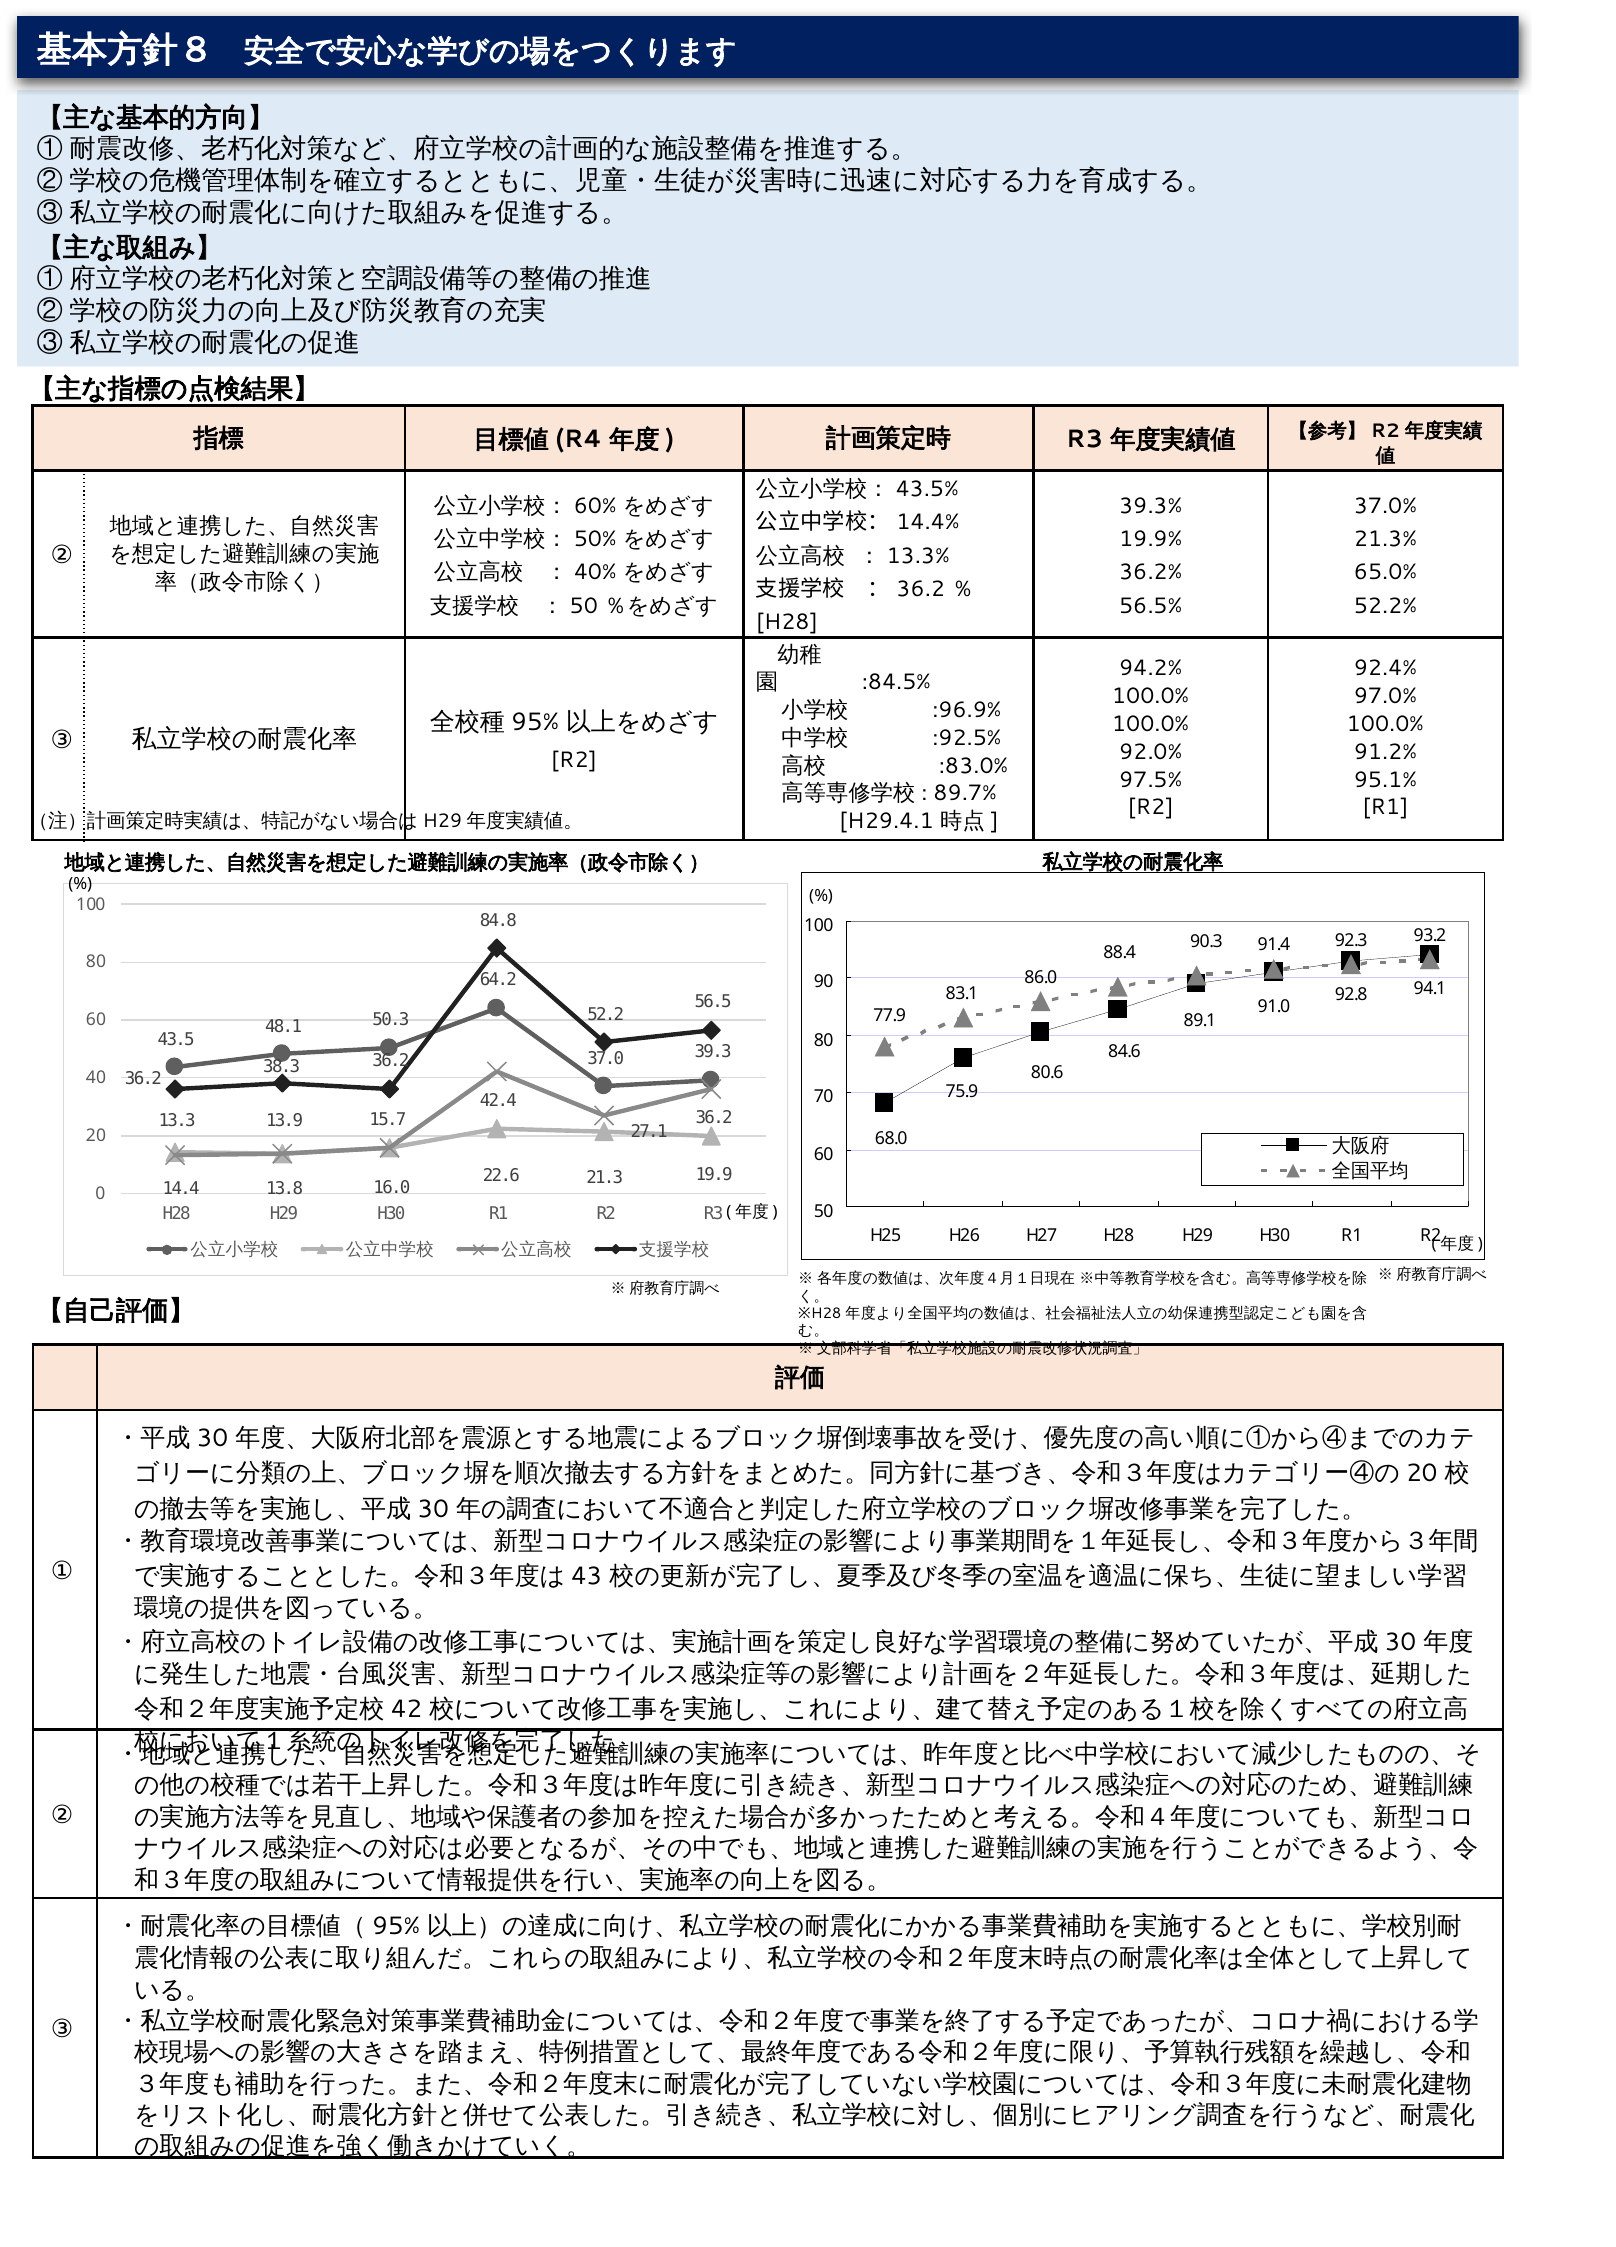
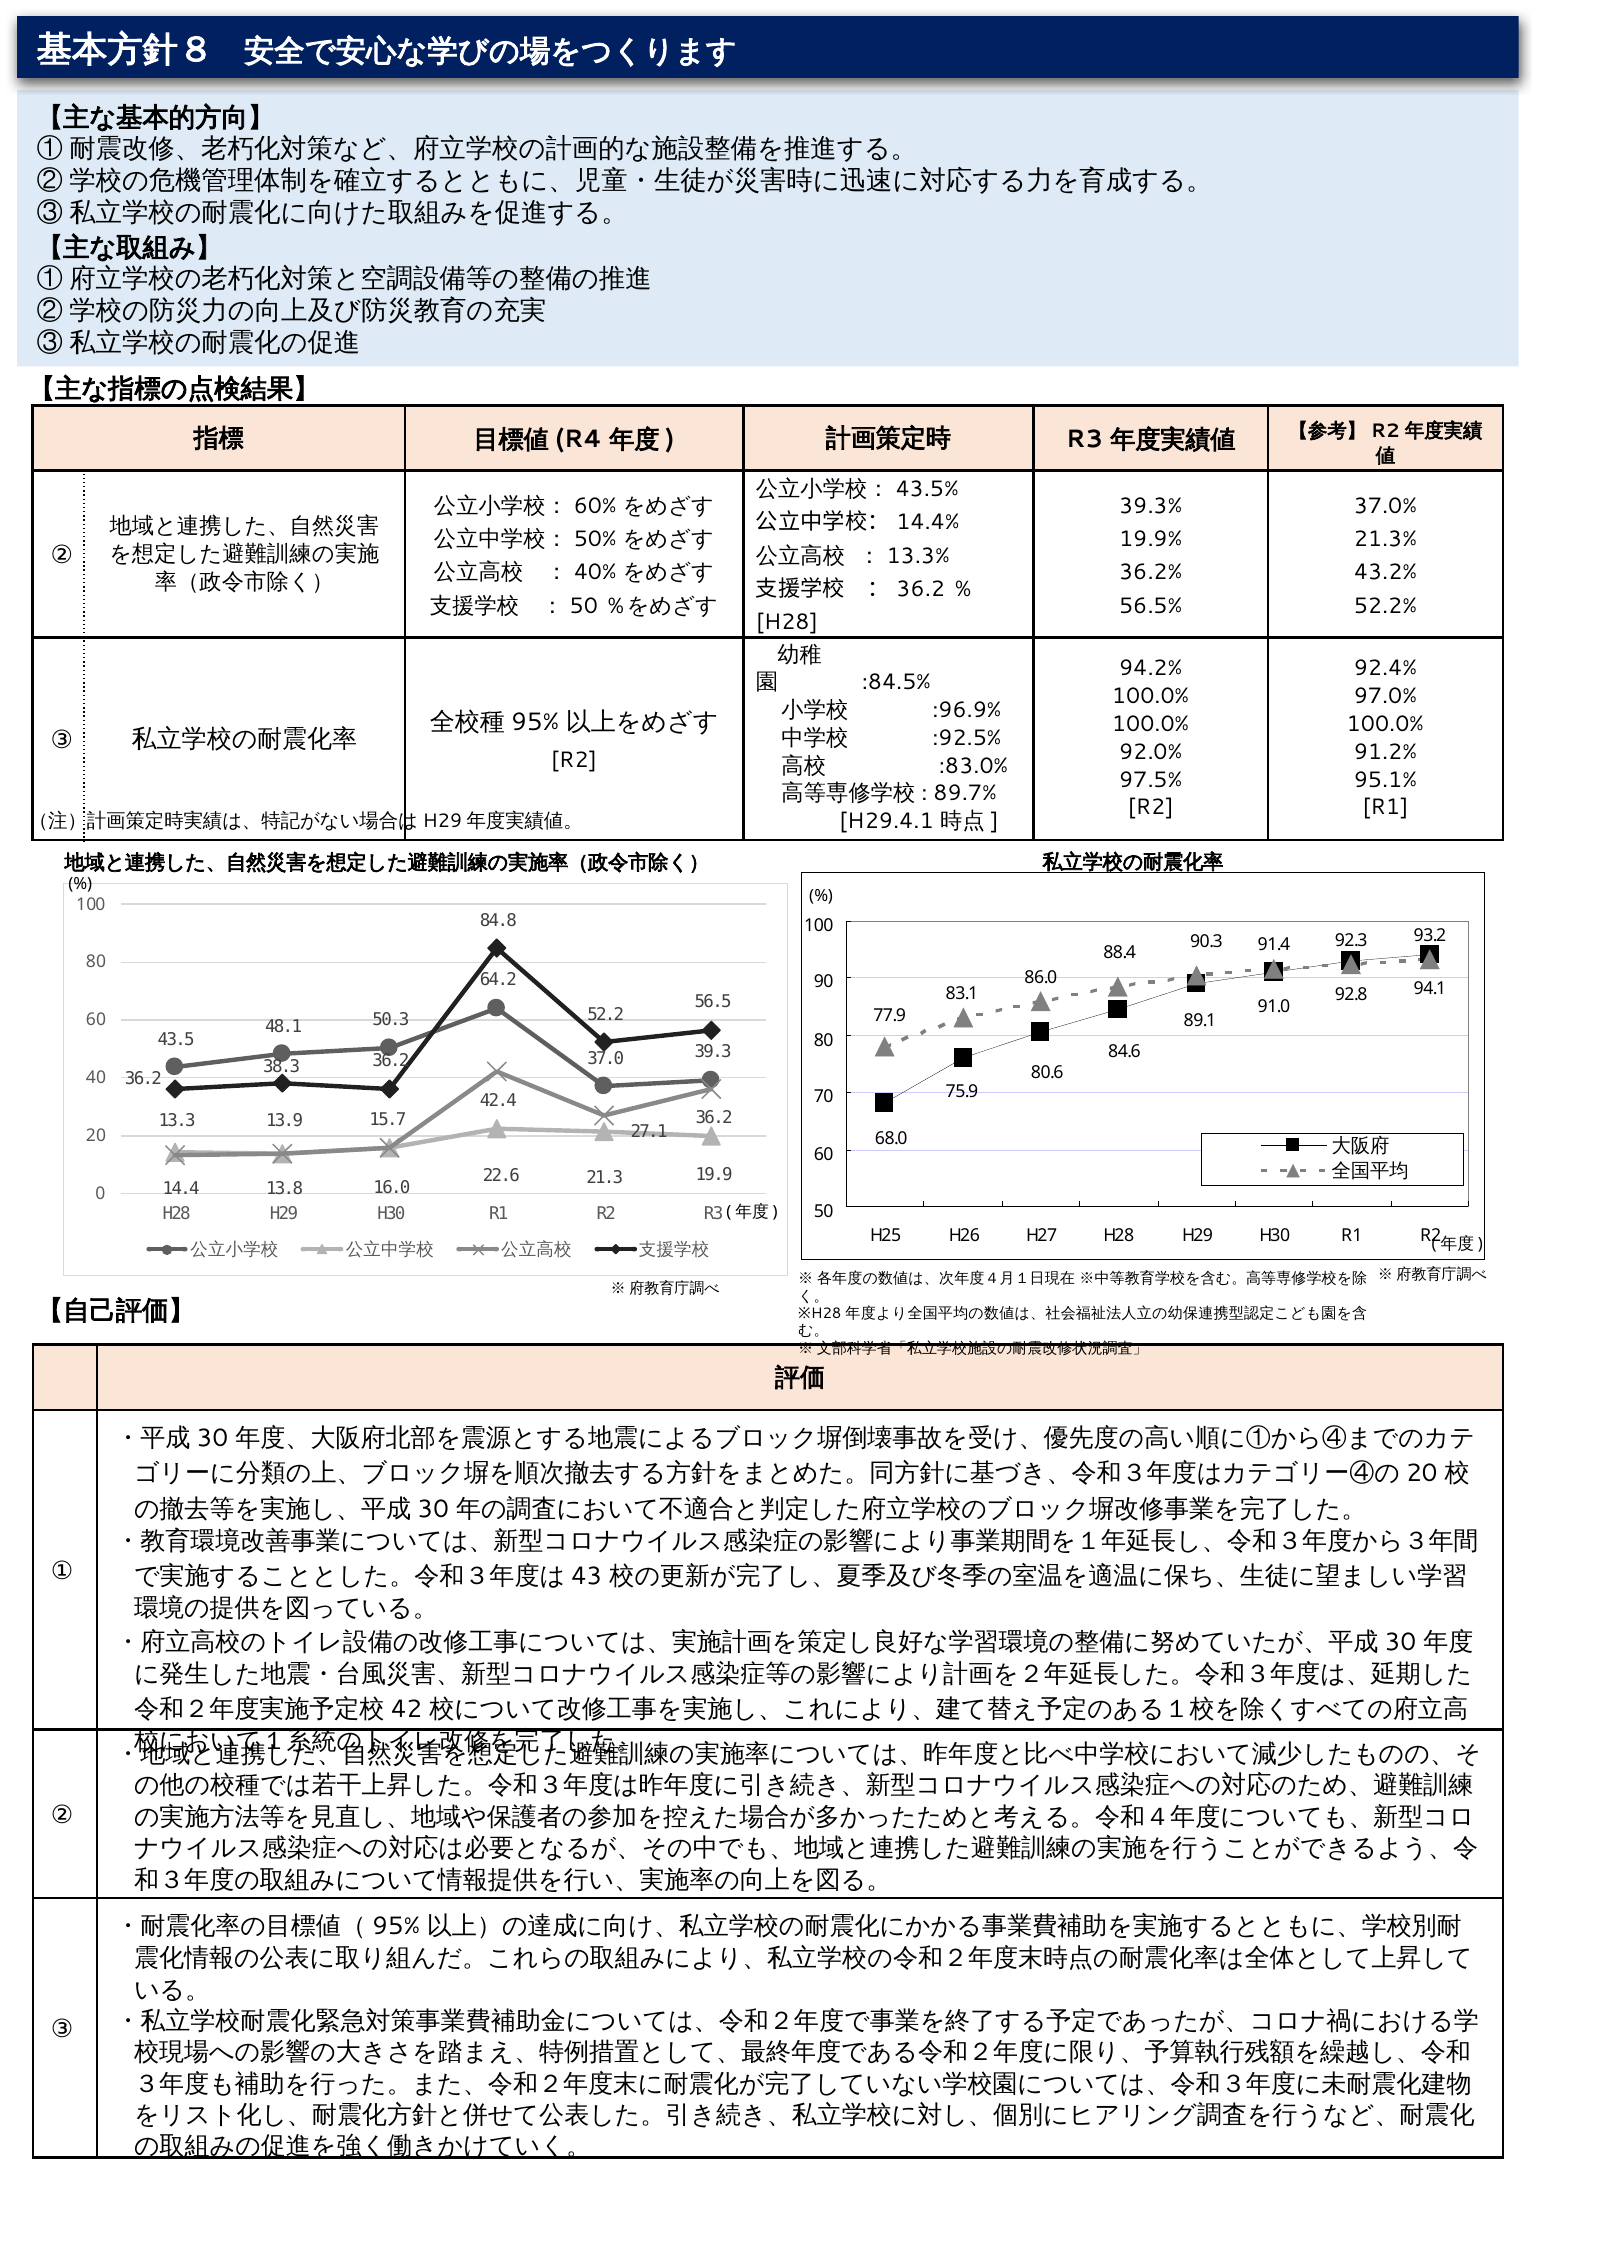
65.0%: 65.0% -> 43.2% (1385, 573)
